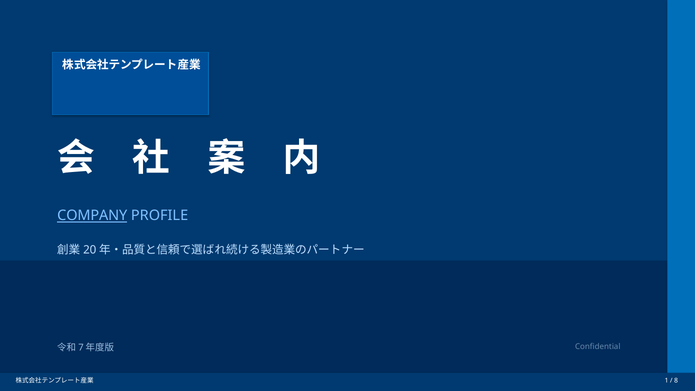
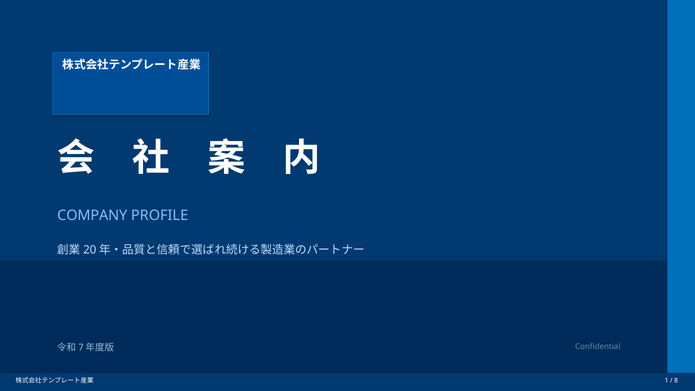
COMPANY underline: present -> none (92, 216)
